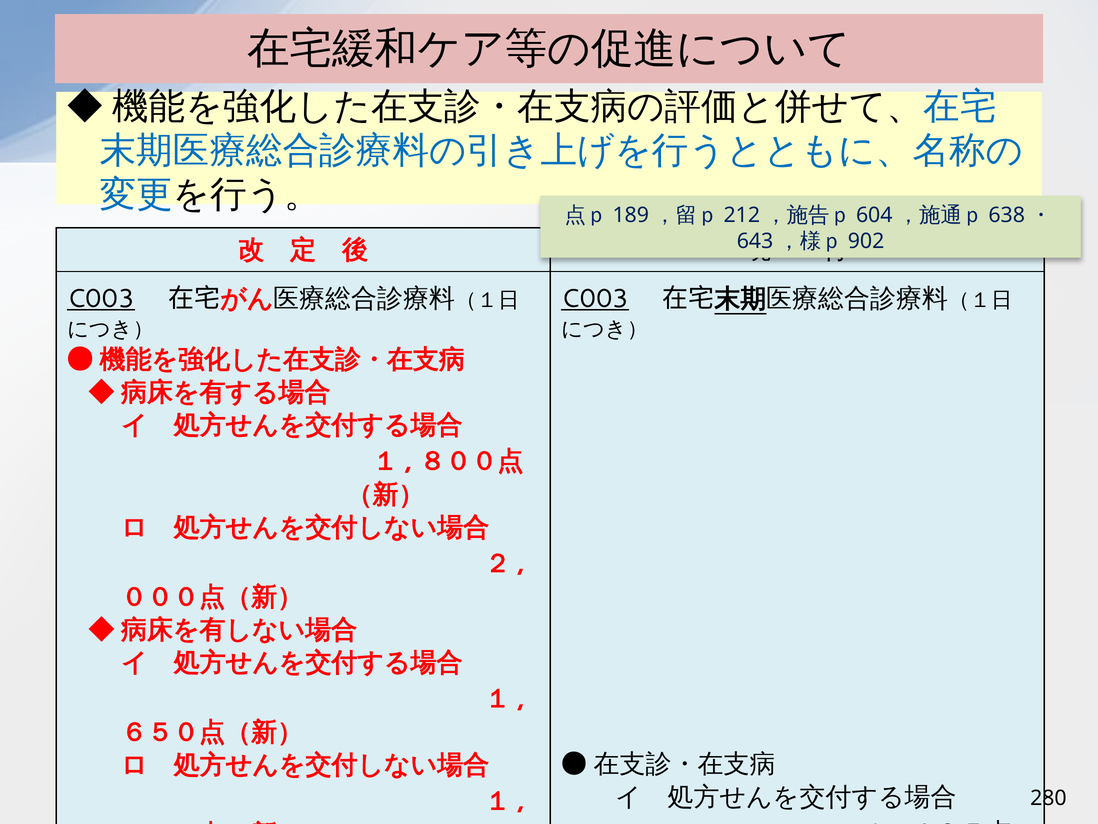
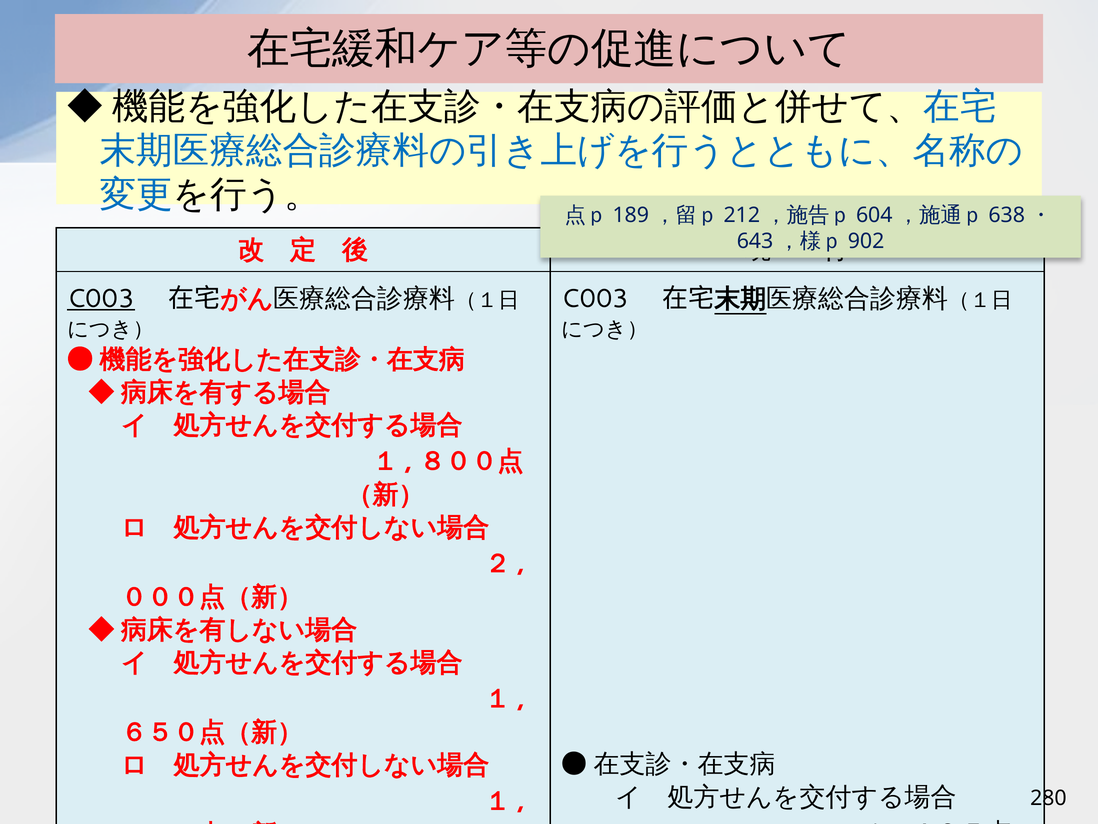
C003 underline: present -> none (595, 298)
